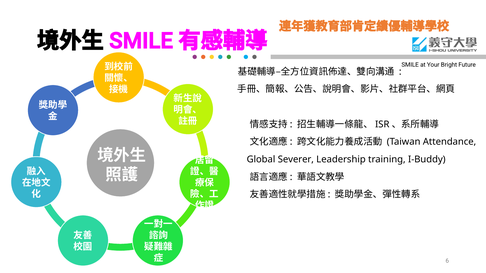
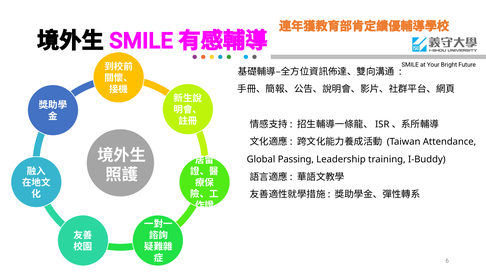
Severer: Severer -> Passing (296, 160)
